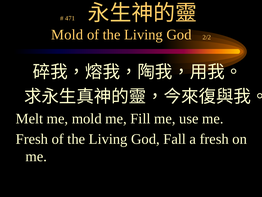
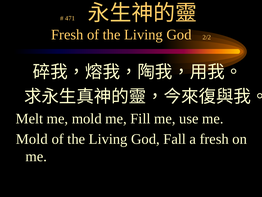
Mold: Mold -> Fresh (67, 35)
Fresh: Fresh -> Mold (32, 139)
